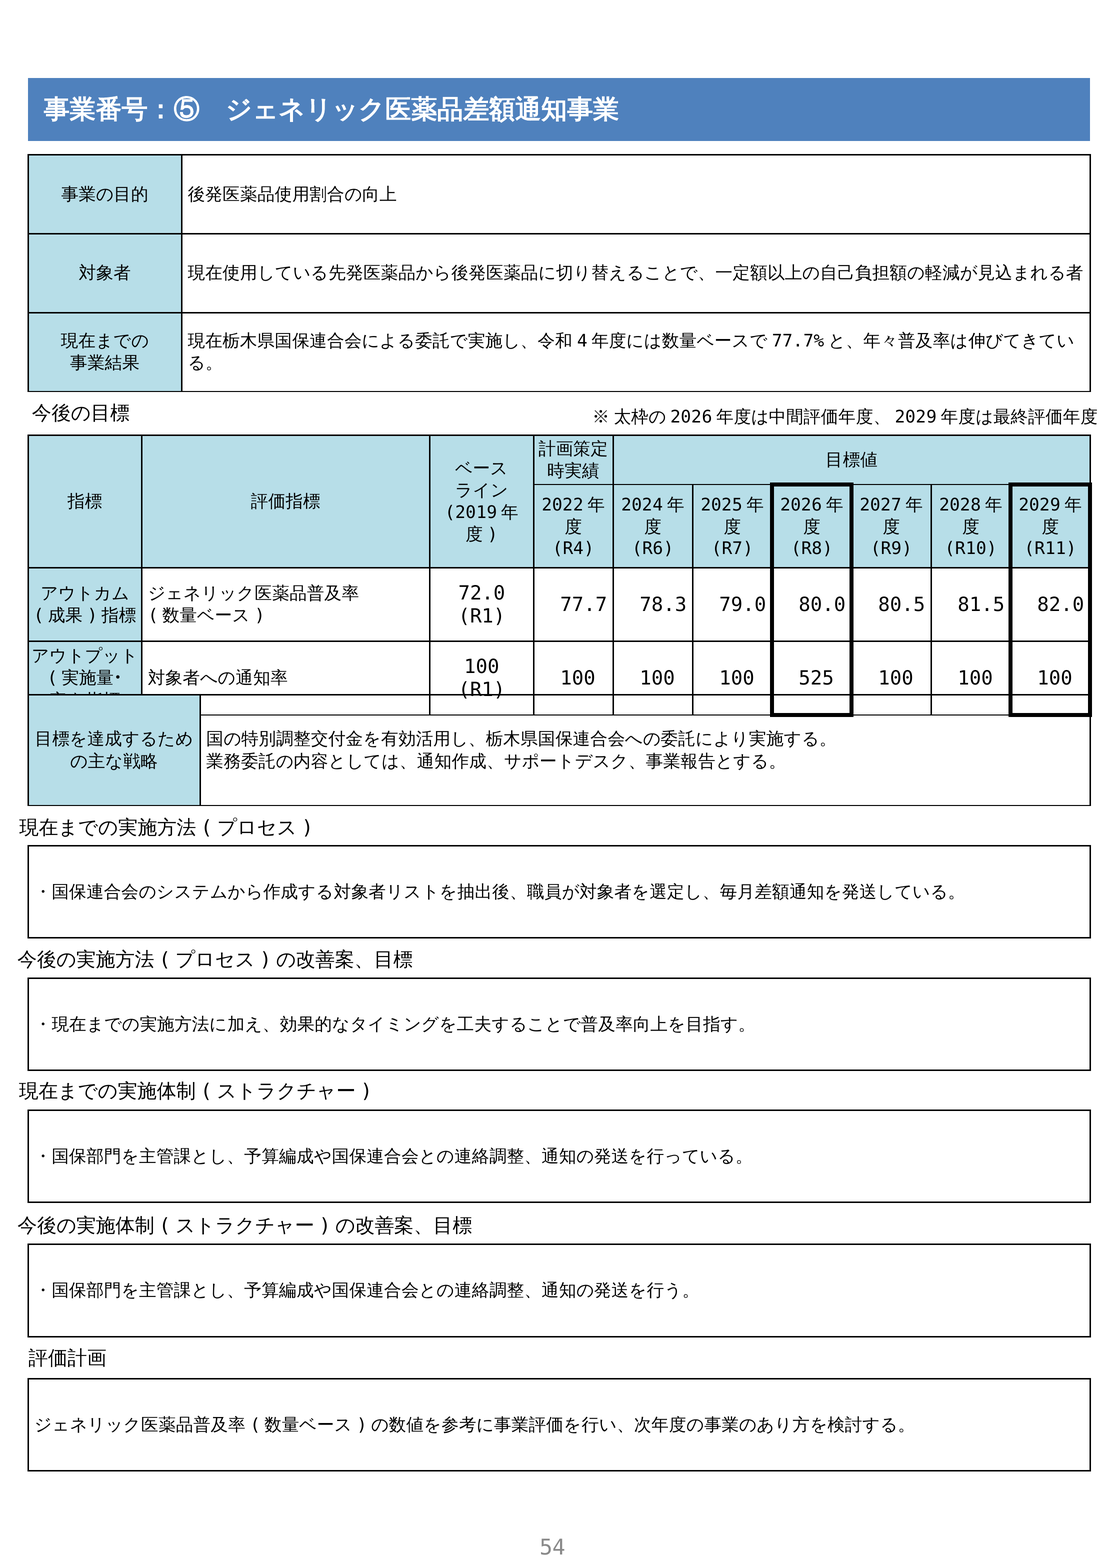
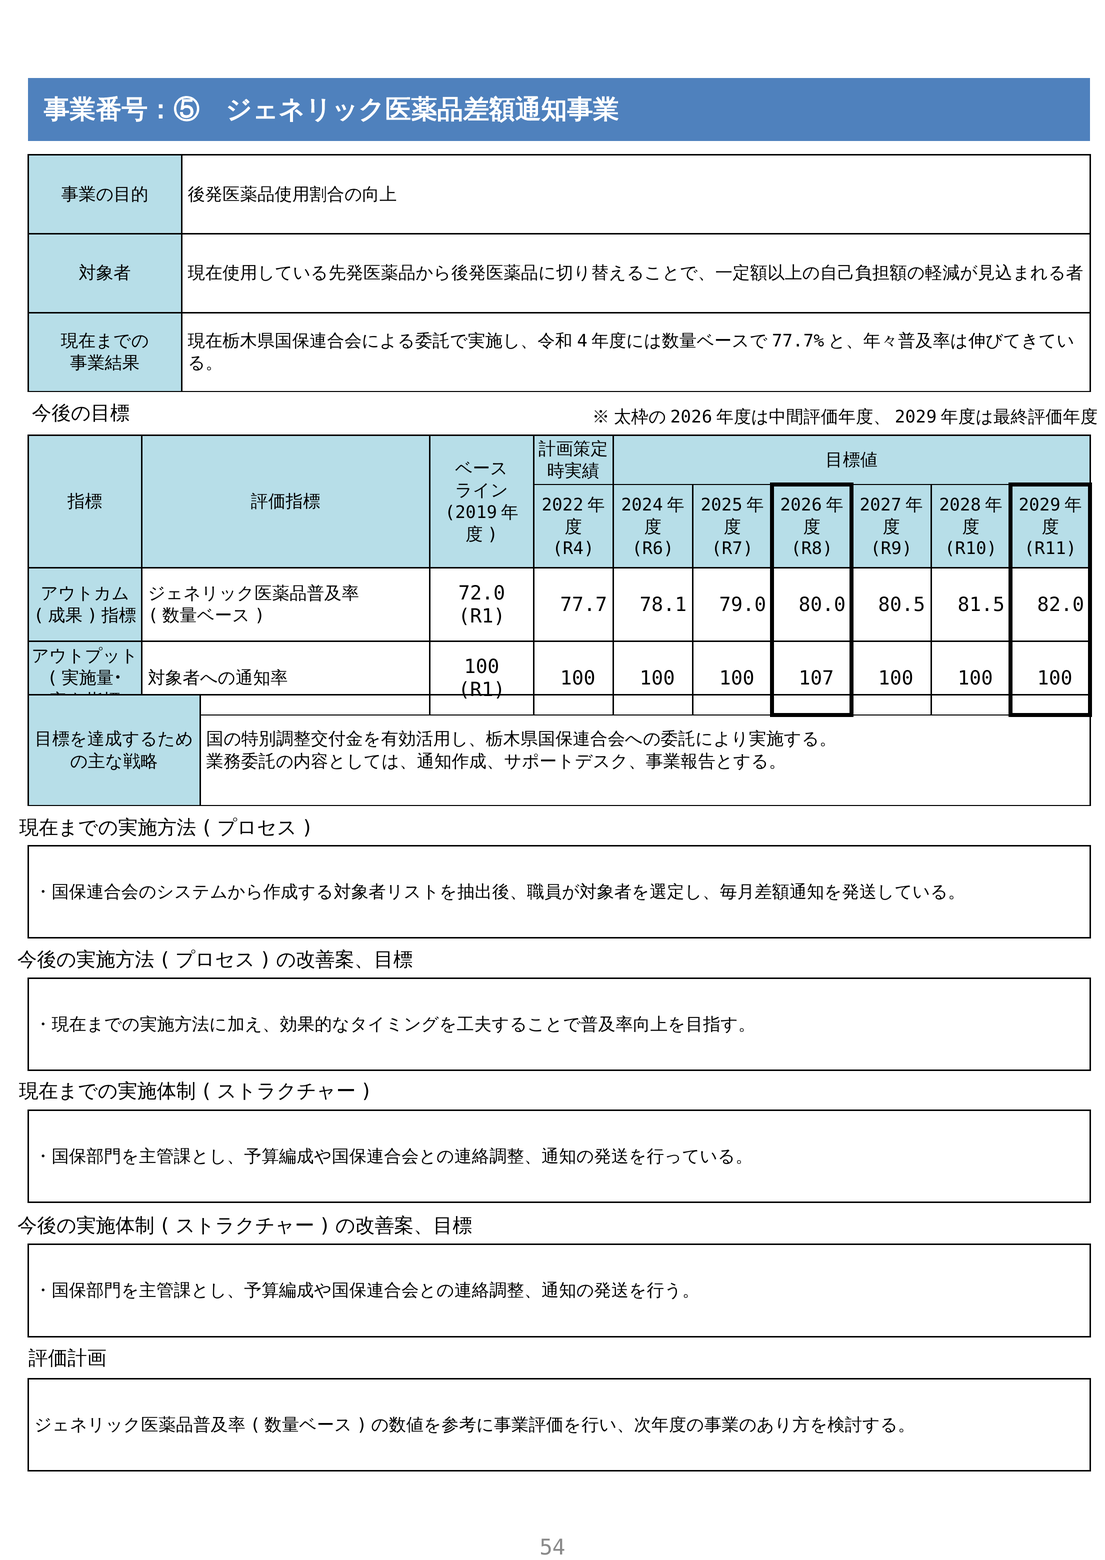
78.3: 78.3 -> 78.1 (663, 604)
525: 525 -> 107 (816, 678)
